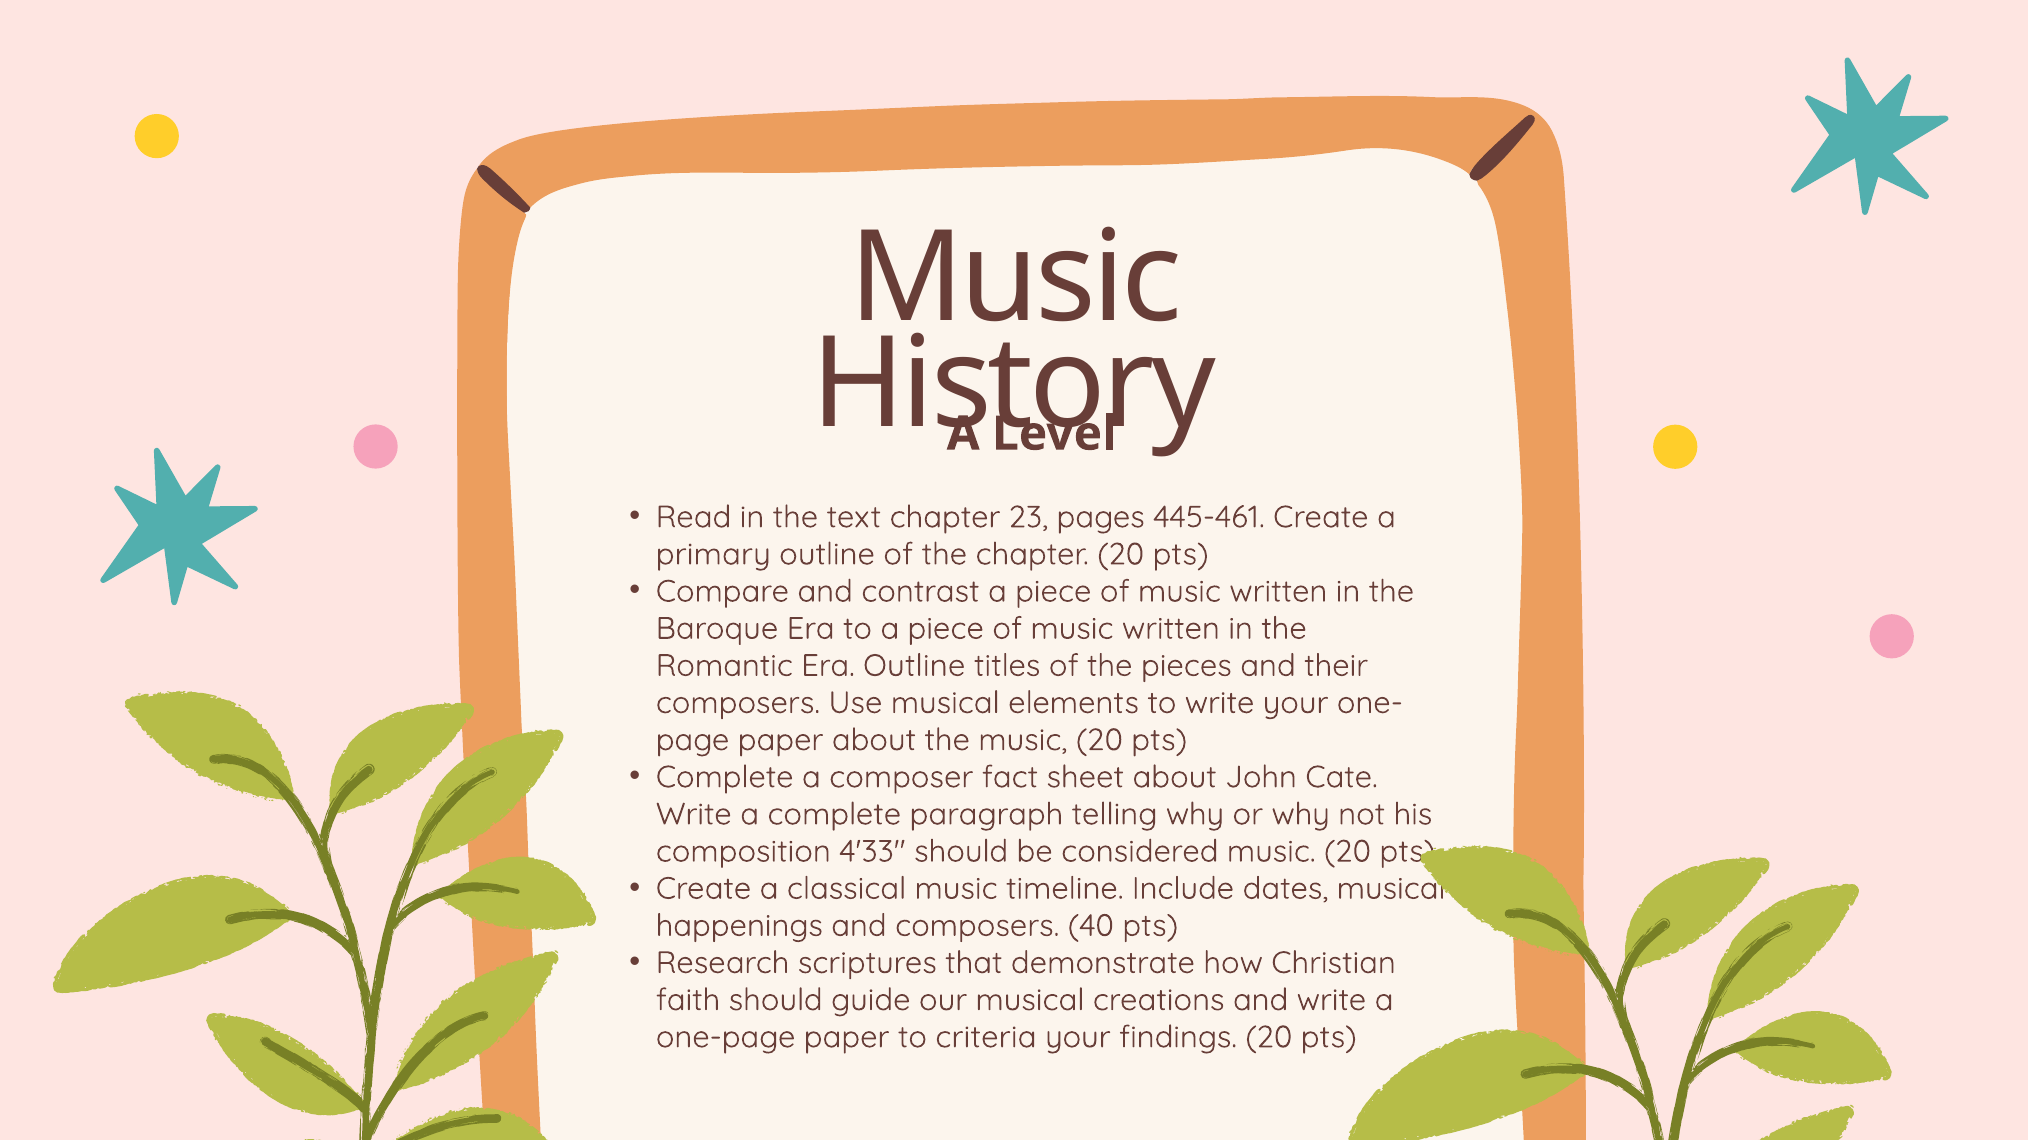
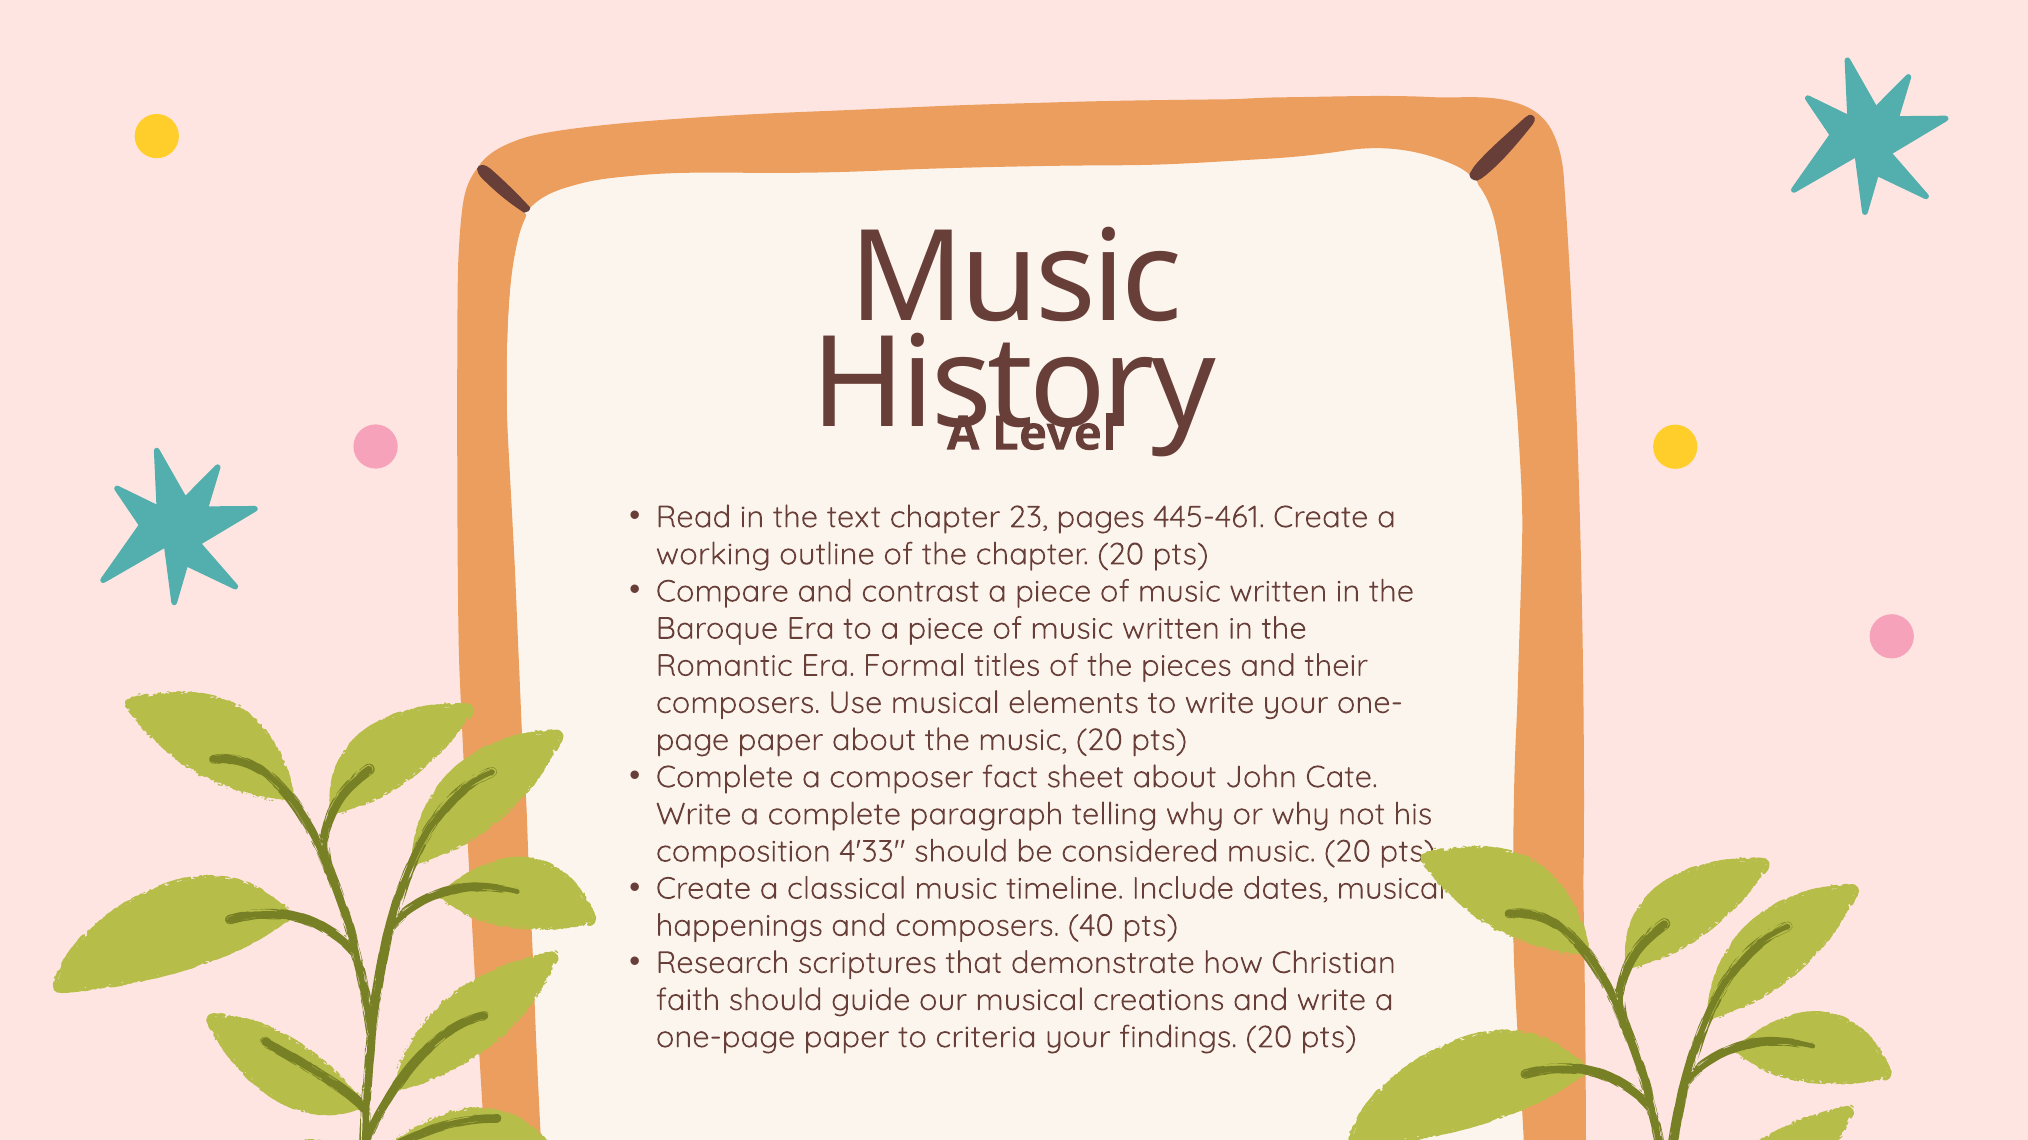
primary: primary -> working (713, 555)
Era Outline: Outline -> Formal (914, 666)
